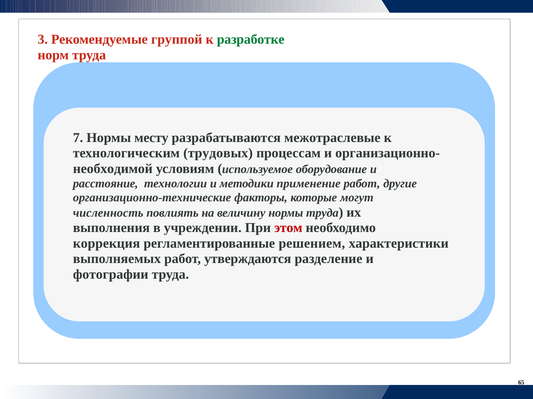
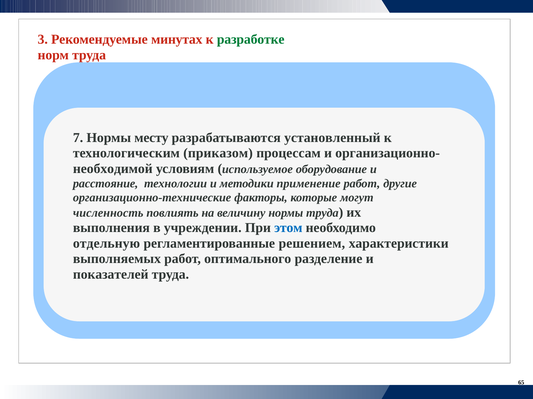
группой: группой -> минутах (177, 39)
межотраслевые: межотраслевые -> установленный (332, 138)
трудовых: трудовых -> приказом (218, 153)
этом colour: red -> blue (288, 228)
коррекция: коррекция -> отдельную (106, 244)
утверждаются: утверждаются -> оптимального (248, 259)
фотографии: фотографии -> показателей (111, 275)
